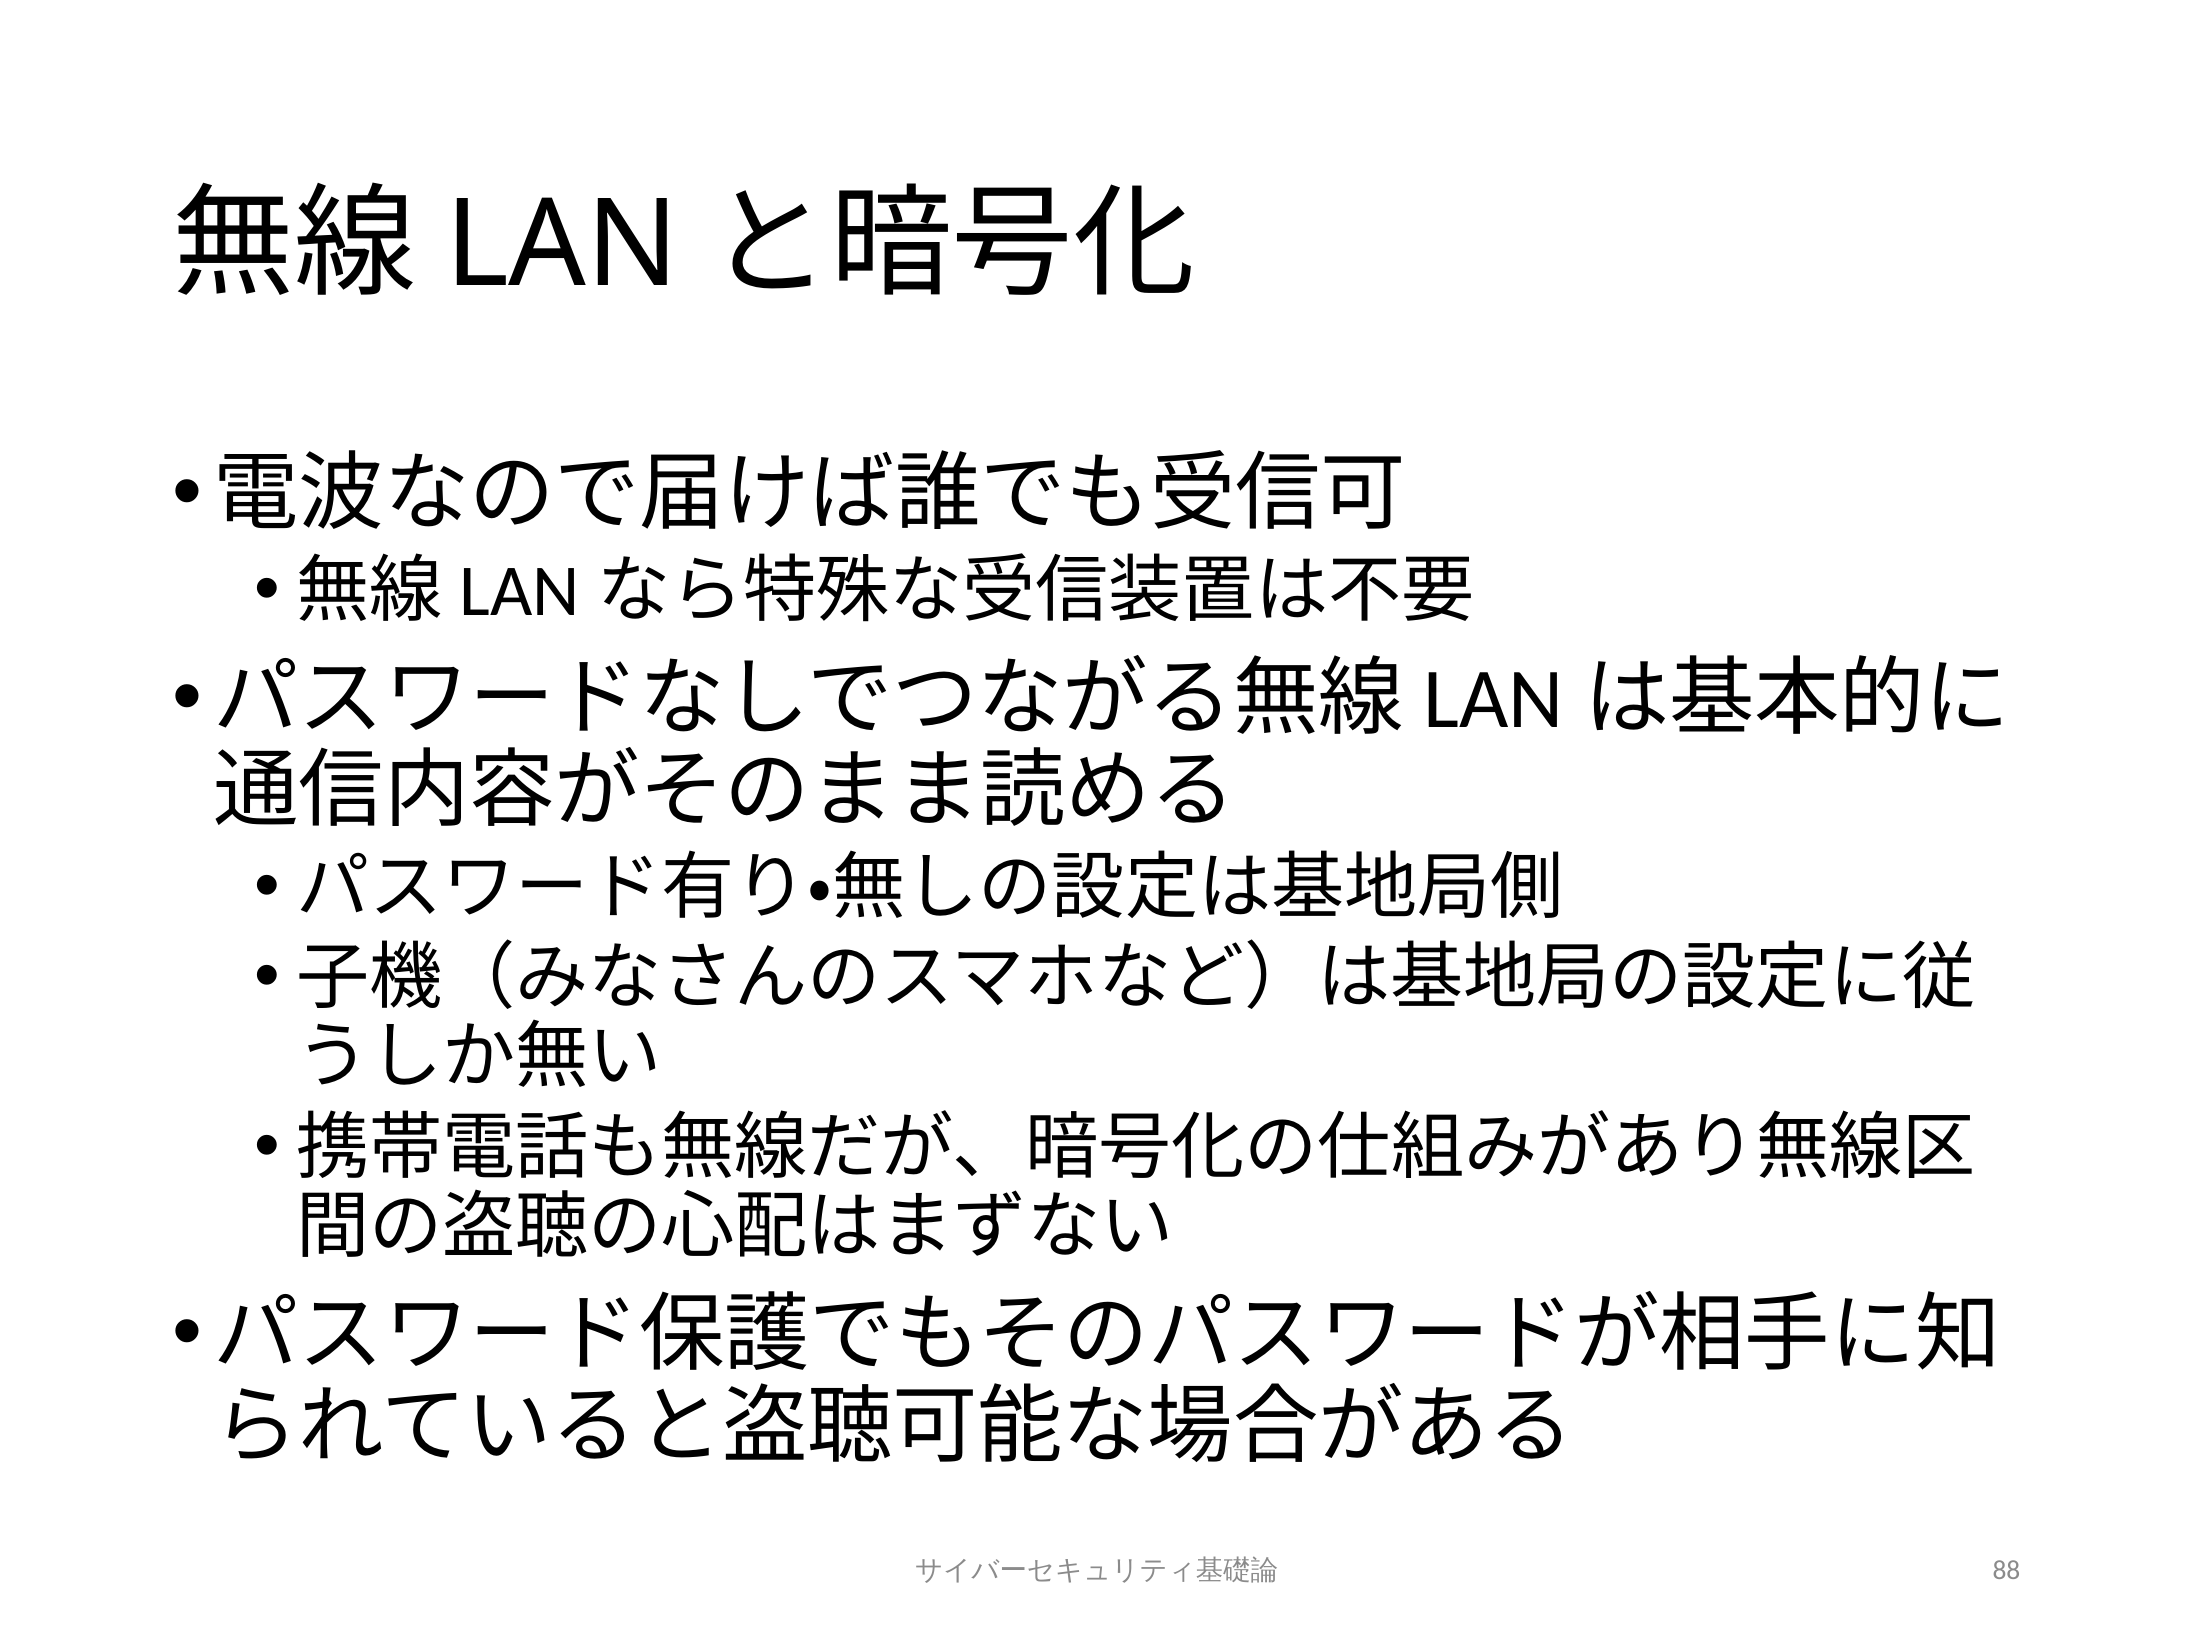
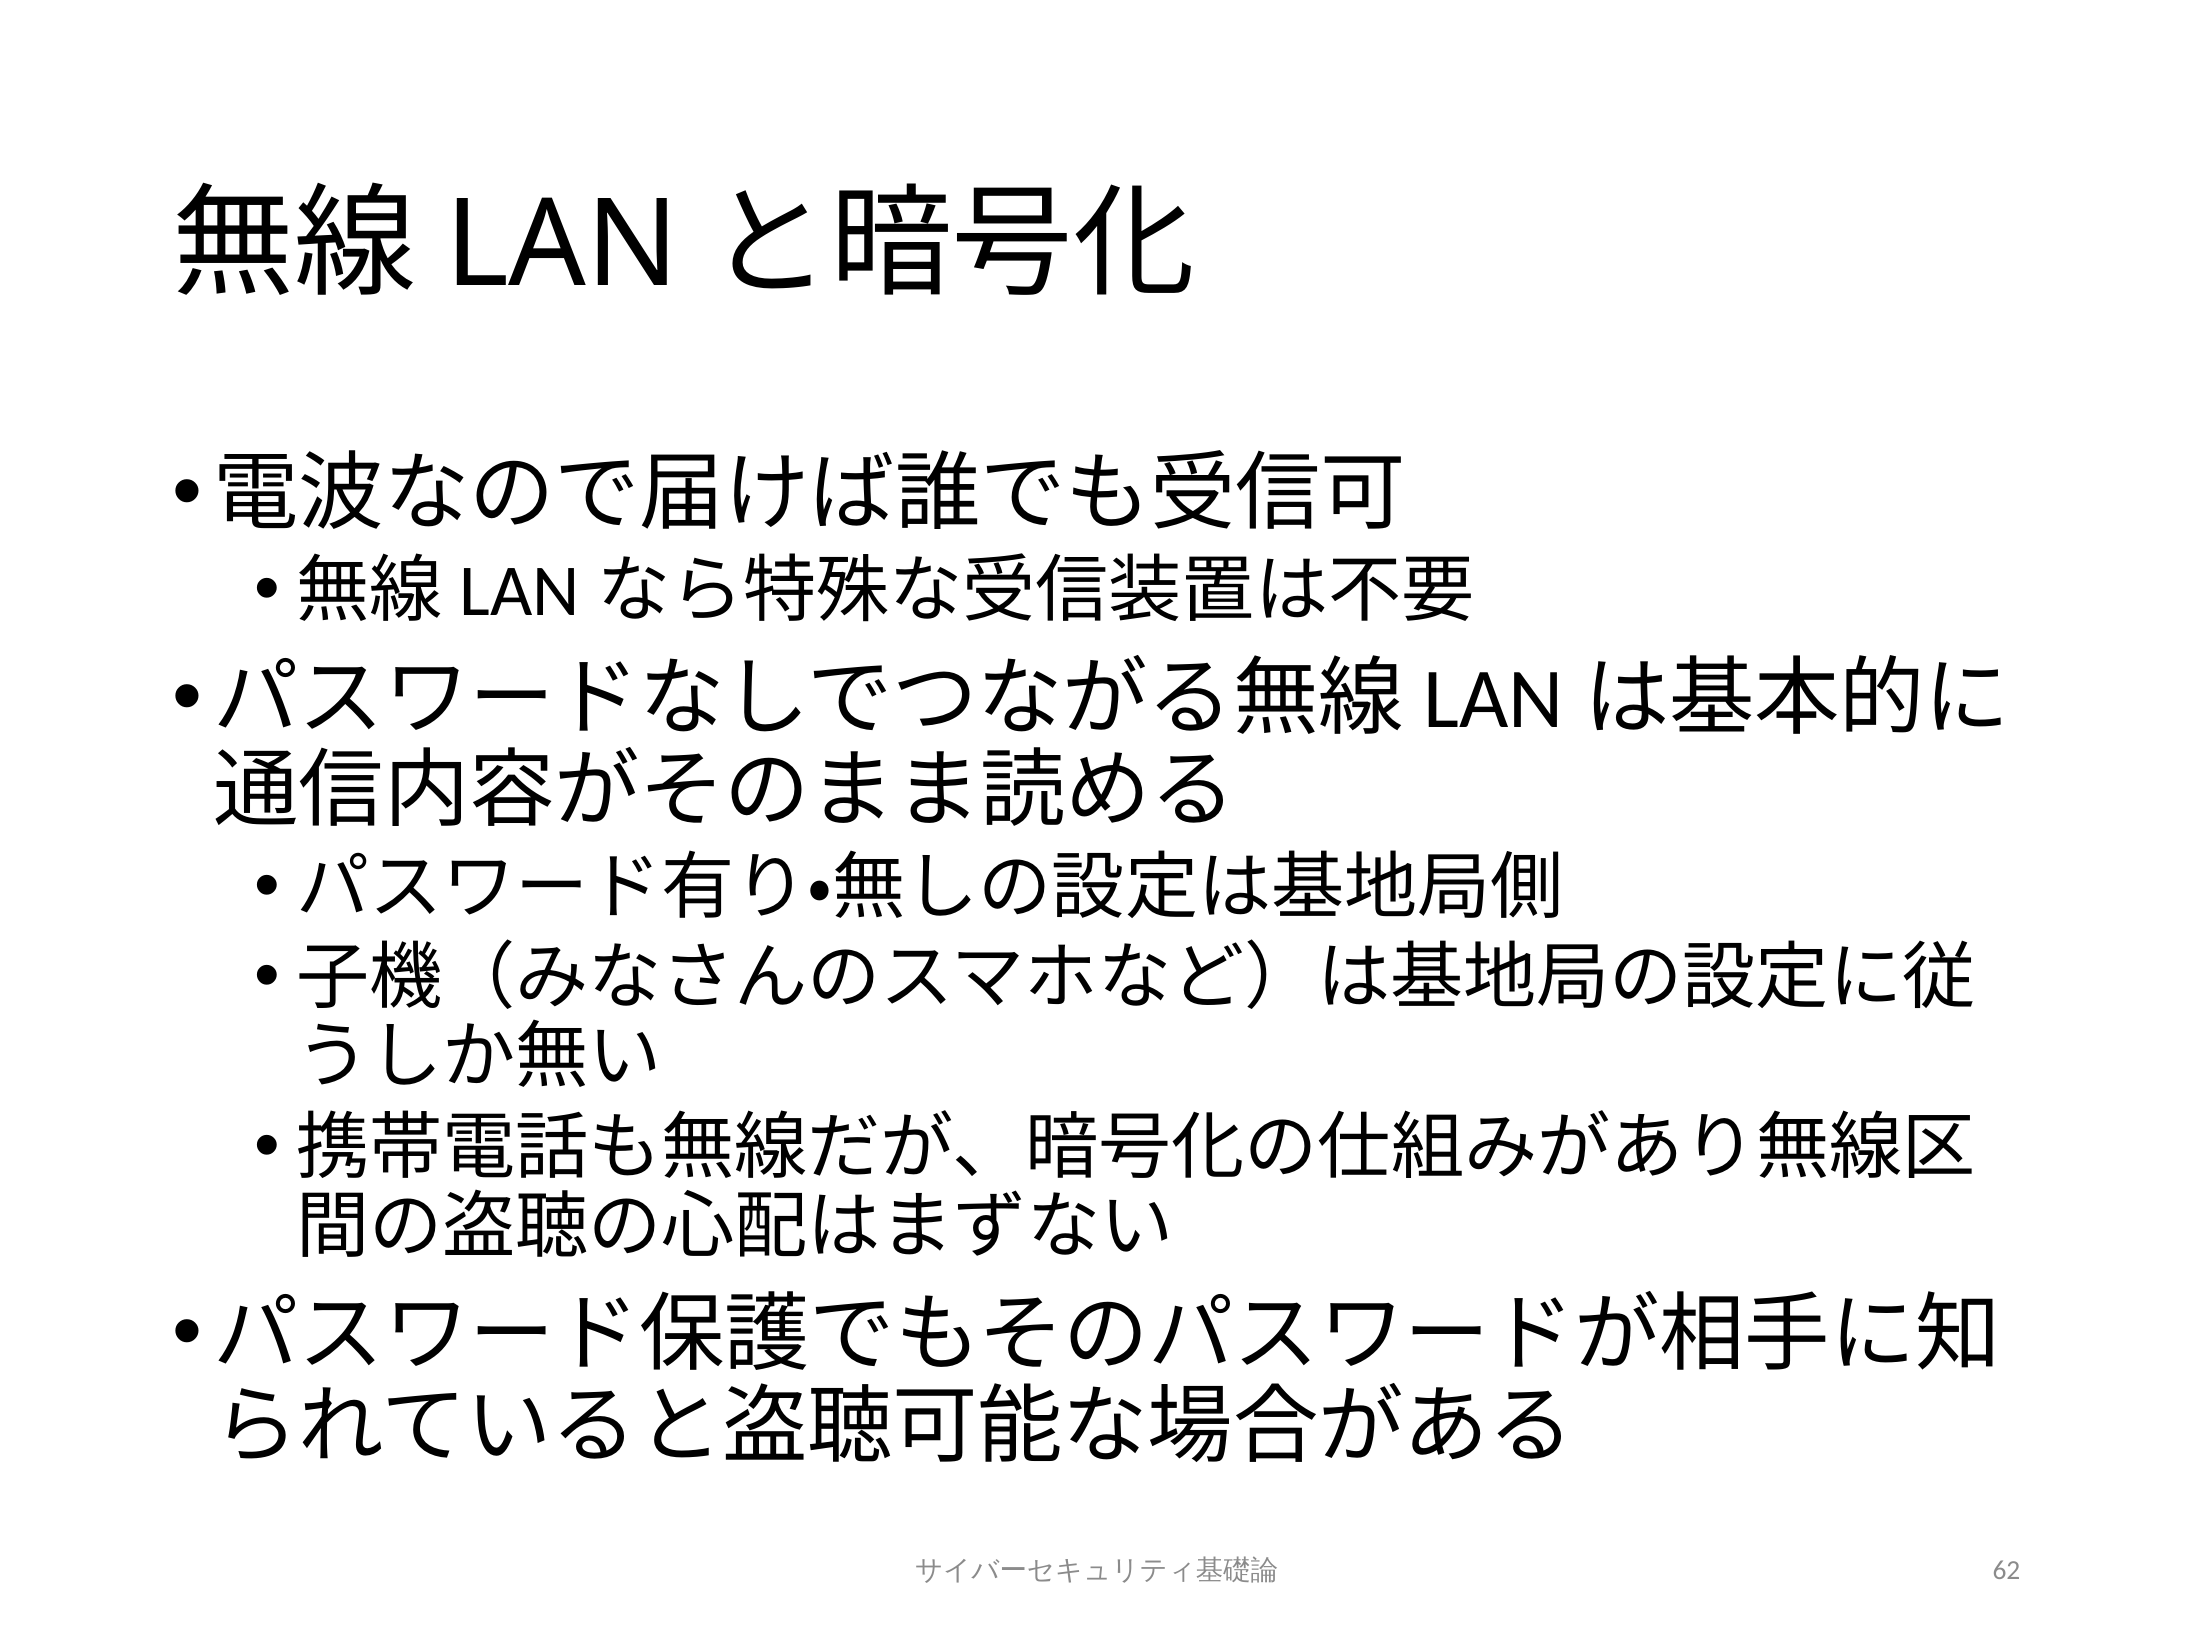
88: 88 -> 62 (2006, 1570)
